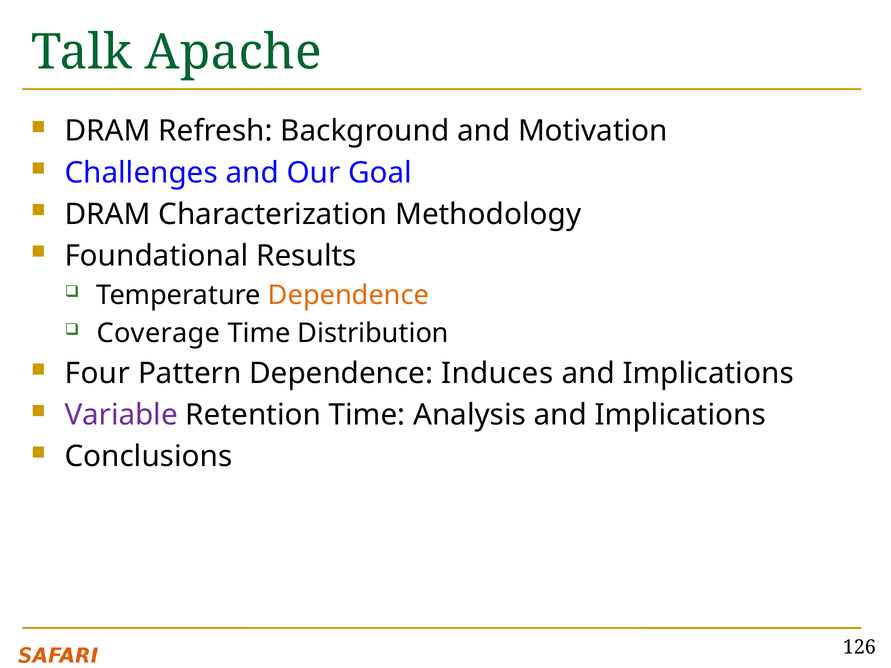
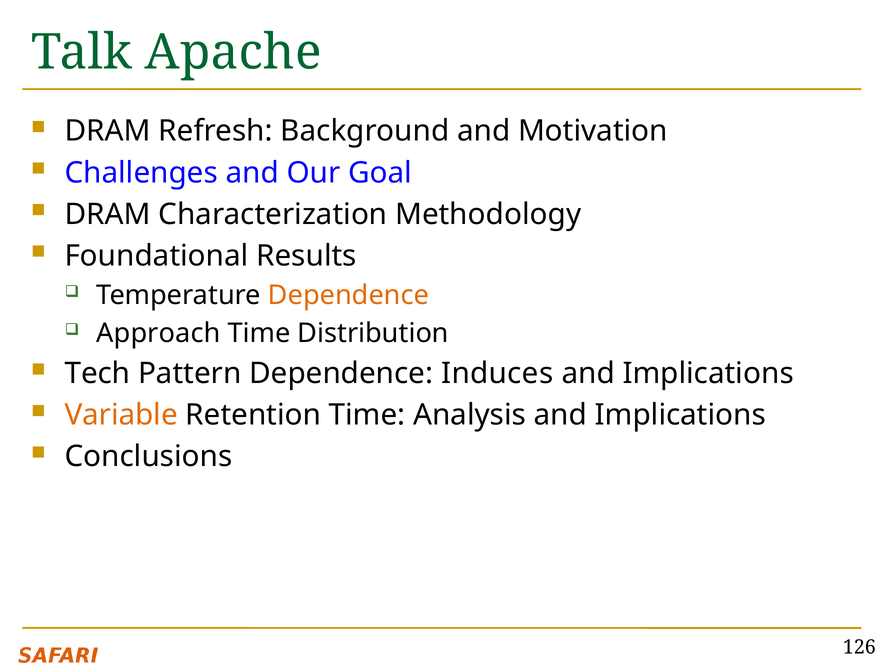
Coverage: Coverage -> Approach (159, 333)
Four: Four -> Tech (97, 374)
Variable colour: purple -> orange (121, 415)
